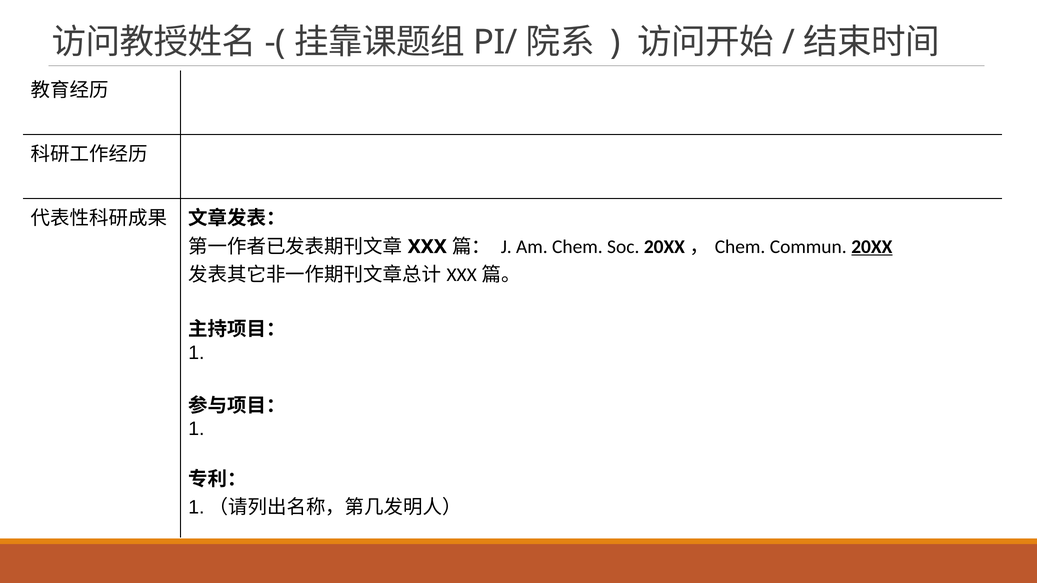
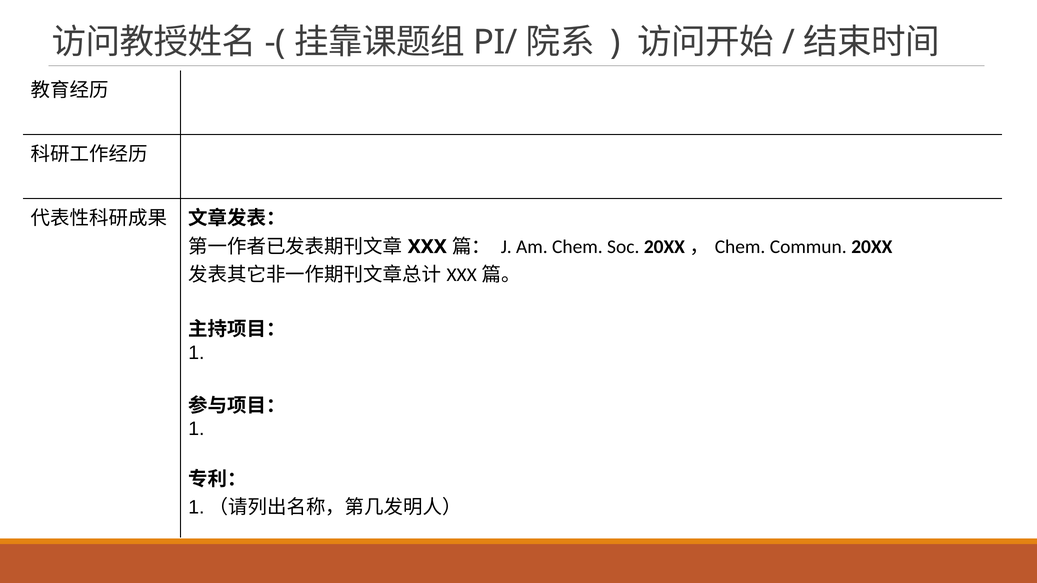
20XX underline: present -> none (872, 247)
